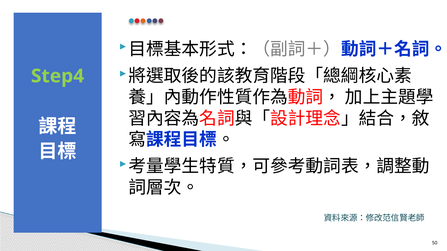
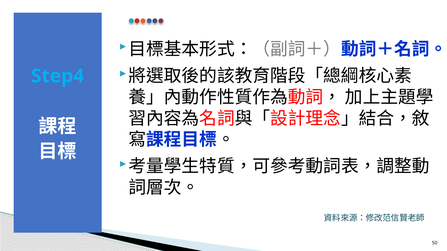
Step4 colour: light green -> light blue (58, 76)
